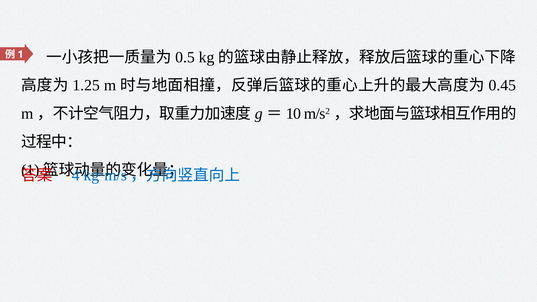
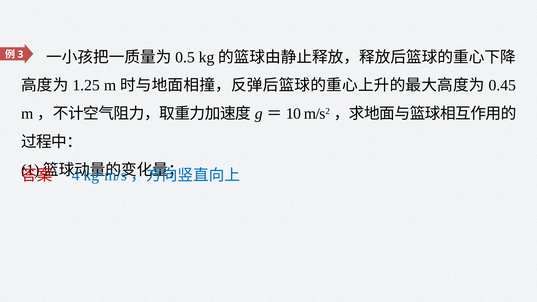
1: 1 -> 3 (20, 54)
